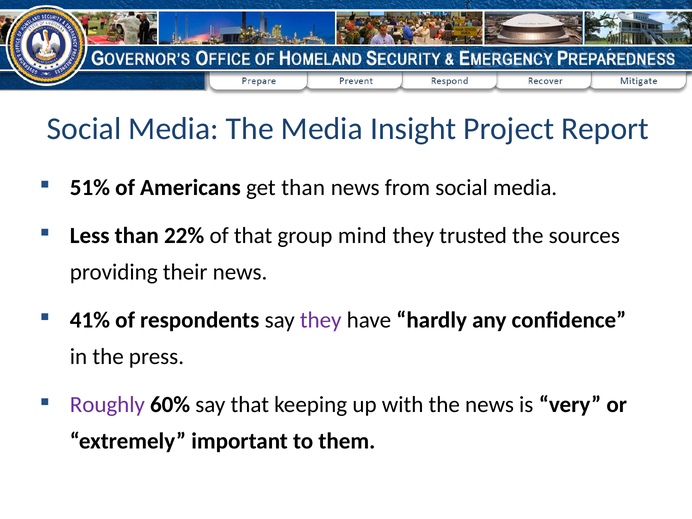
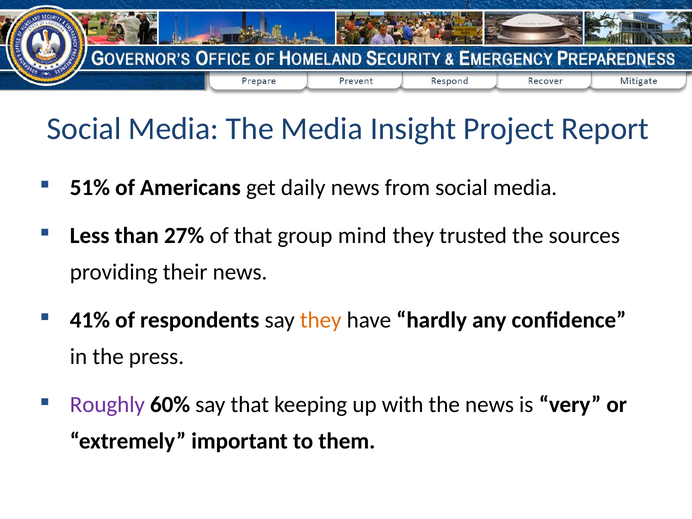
get than: than -> daily (303, 188)
22%: 22% -> 27% (184, 236)
they colour: purple -> orange (321, 320)
